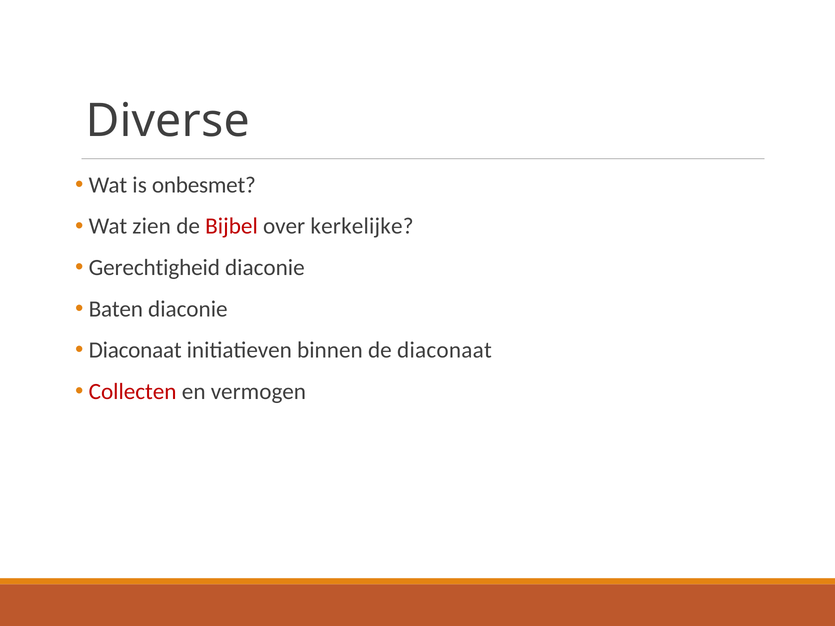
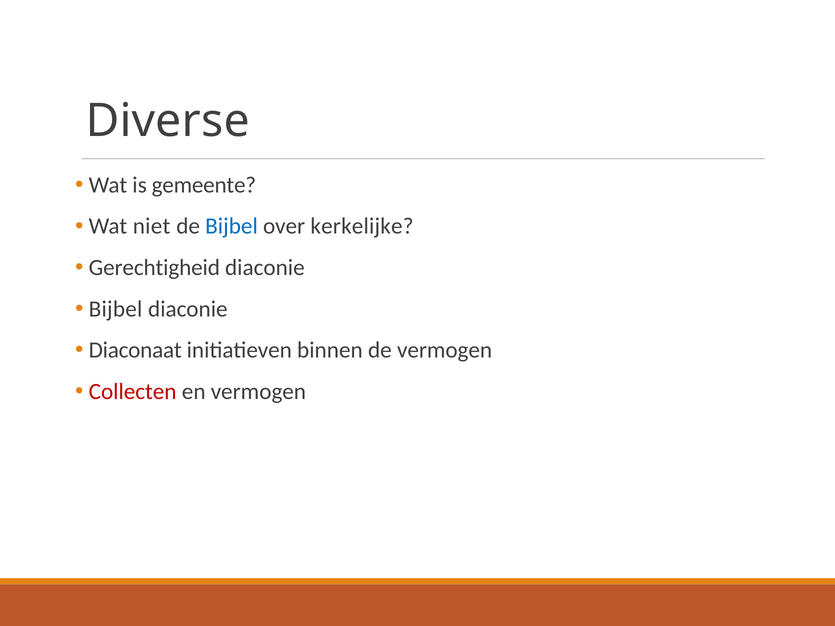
onbesmet: onbesmet -> gemeente (204, 185)
zien: zien -> niet (152, 226)
Bijbel colour: red -> blue (232, 226)
Baten: Baten -> Bijbel (116, 309)
de diaconaat: diaconaat -> vermogen (445, 350)
